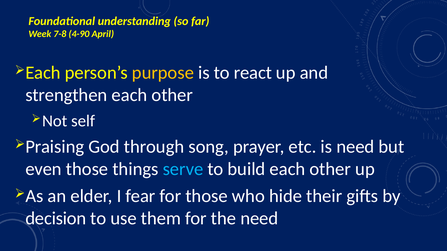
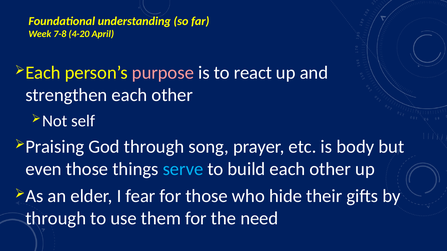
4-90: 4-90 -> 4-20 (79, 34)
purpose colour: yellow -> pink (163, 73)
is need: need -> body (355, 147)
decision: decision -> through (56, 219)
